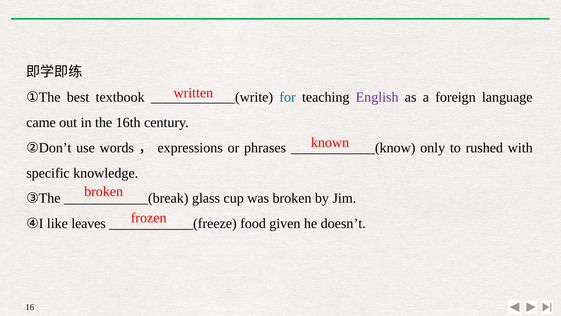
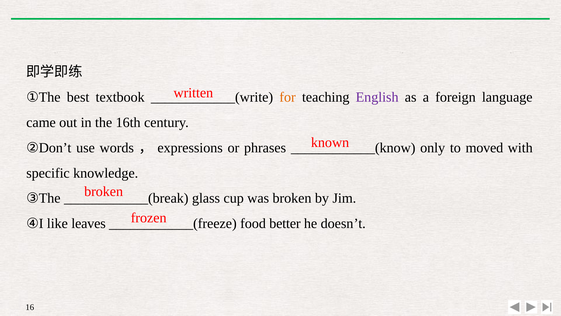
for colour: blue -> orange (288, 97)
rushed: rushed -> moved (484, 148)
given: given -> better (285, 223)
